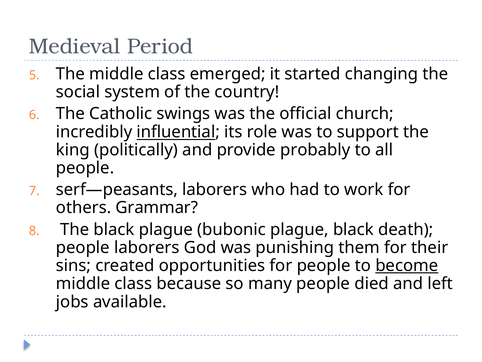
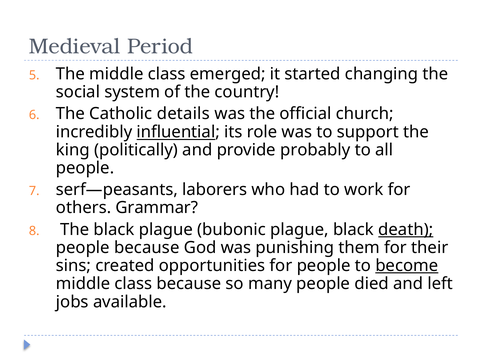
swings: swings -> details (183, 114)
death underline: none -> present (406, 229)
people laborers: laborers -> because (147, 247)
